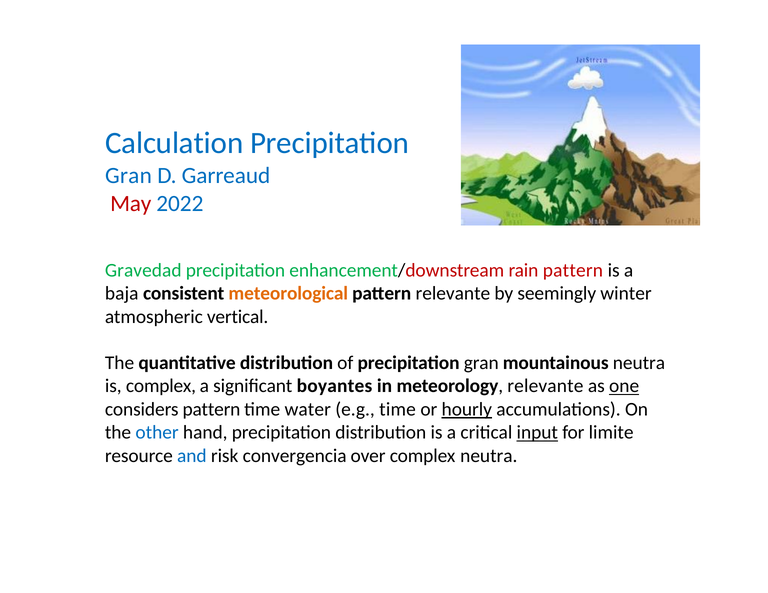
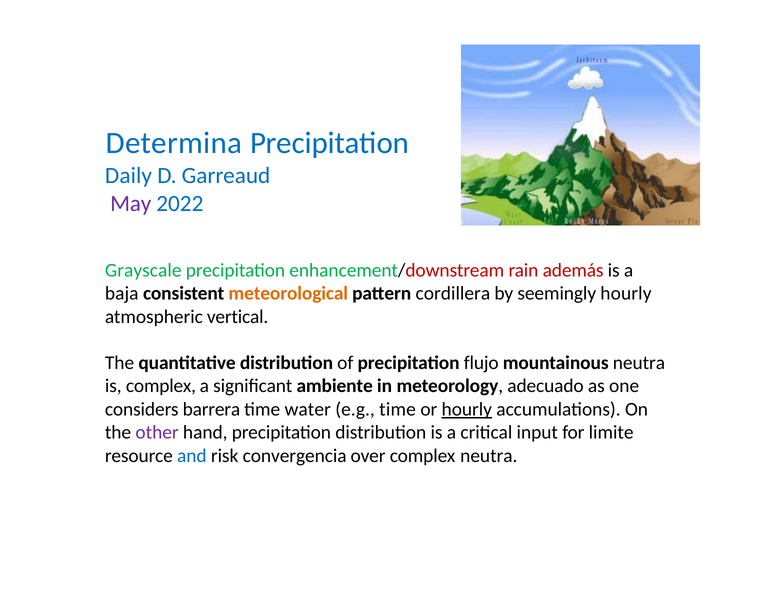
Calculation: Calculation -> Determina (174, 143)
Gran: Gran -> Daily (128, 176)
May colour: red -> purple (131, 204)
Gravedad: Gravedad -> Grayscale (143, 270)
rain pattern: pattern -> además (573, 270)
pattern relevante: relevante -> cordillera (453, 294)
seemingly winter: winter -> hourly (626, 294)
of precipitation gran: gran -> flujo (481, 363)
boyantes: boyantes -> ambiente (335, 386)
meteorology relevante: relevante -> adecuado (546, 386)
one underline: present -> none (624, 386)
considers pattern: pattern -> barrera (211, 410)
other colour: blue -> purple (157, 433)
input underline: present -> none (537, 433)
